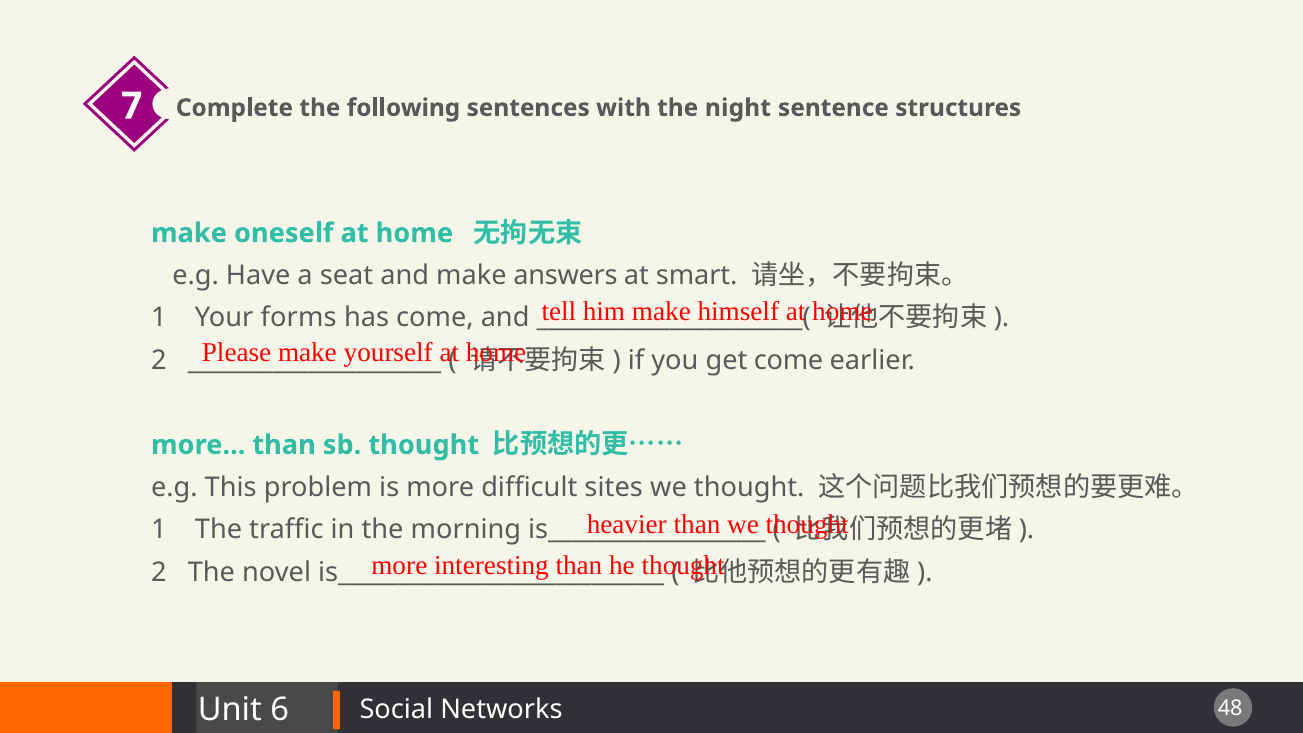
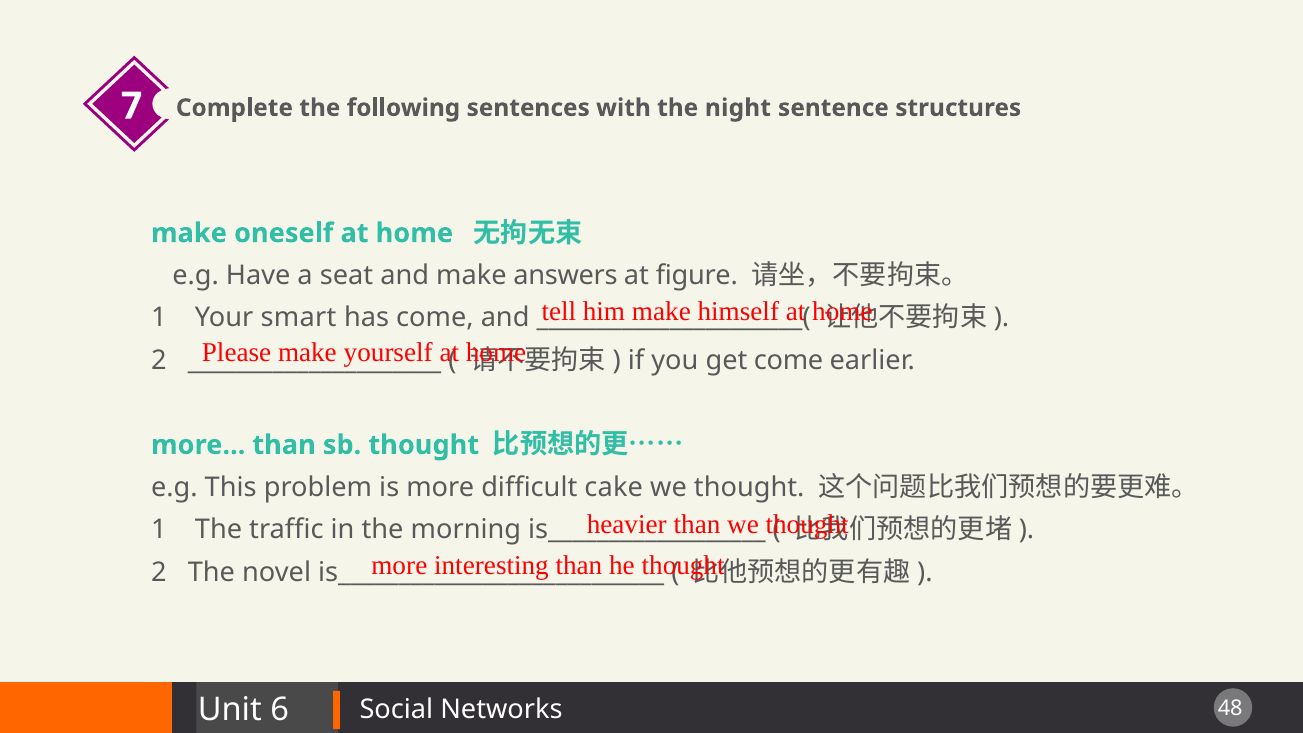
smart: smart -> figure (697, 276)
forms: forms -> smart (299, 318)
sites: sites -> cake (614, 487)
